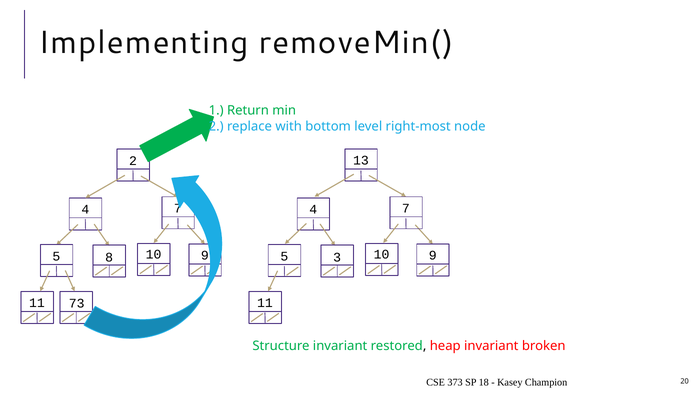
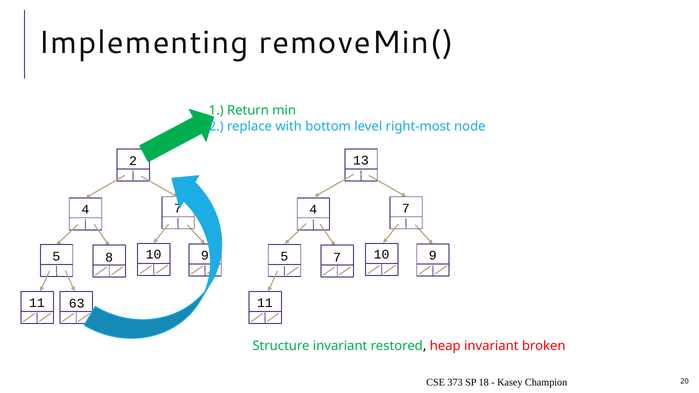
5 3: 3 -> 7 (337, 257)
73: 73 -> 63 (77, 304)
